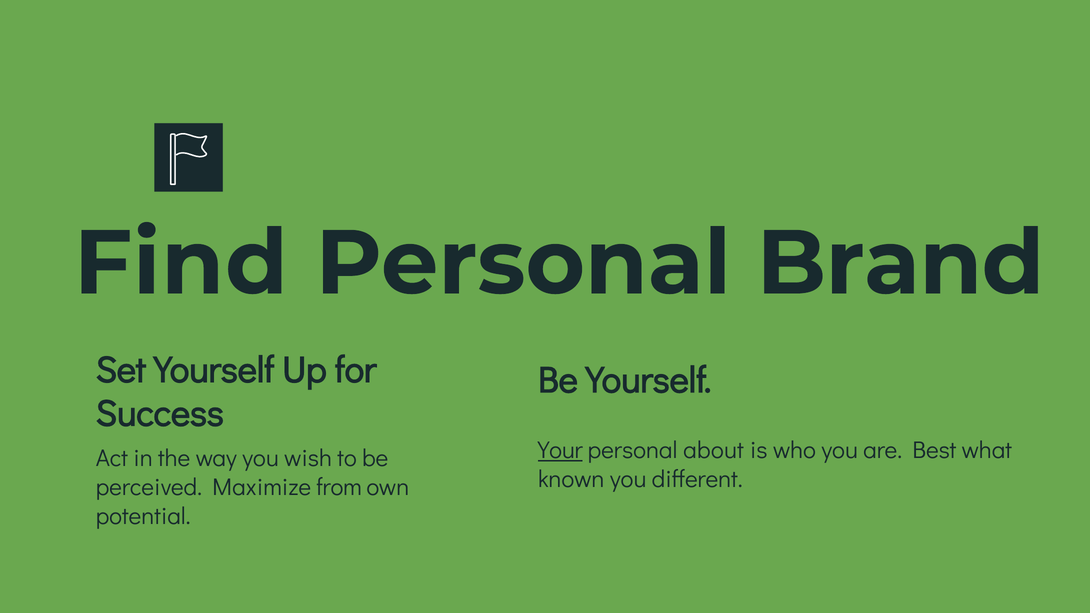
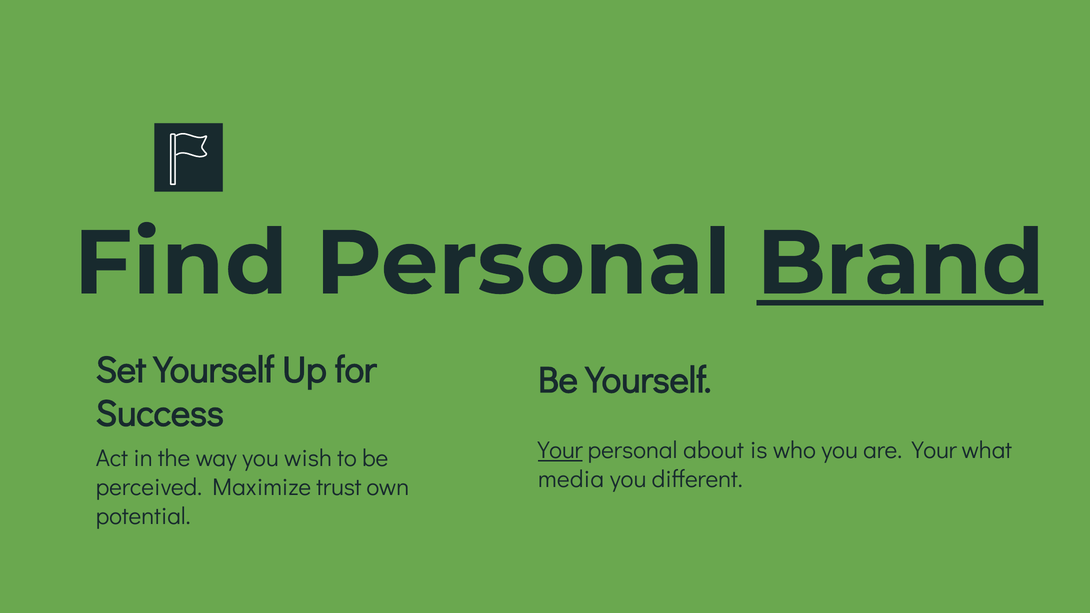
Brand underline: none -> present (901, 264)
are Best: Best -> Your (934, 450)
known: known -> media (571, 479)
from: from -> trust (339, 487)
